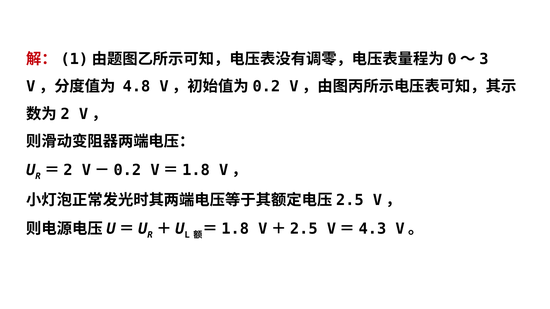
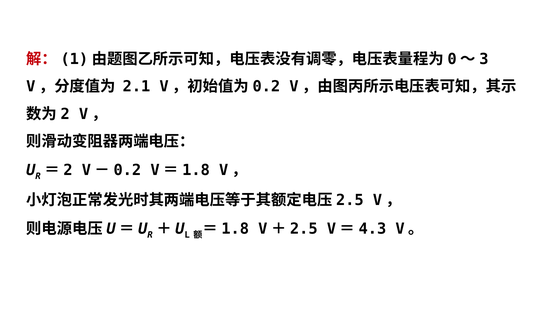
4.8: 4.8 -> 2.1 (136, 87)
